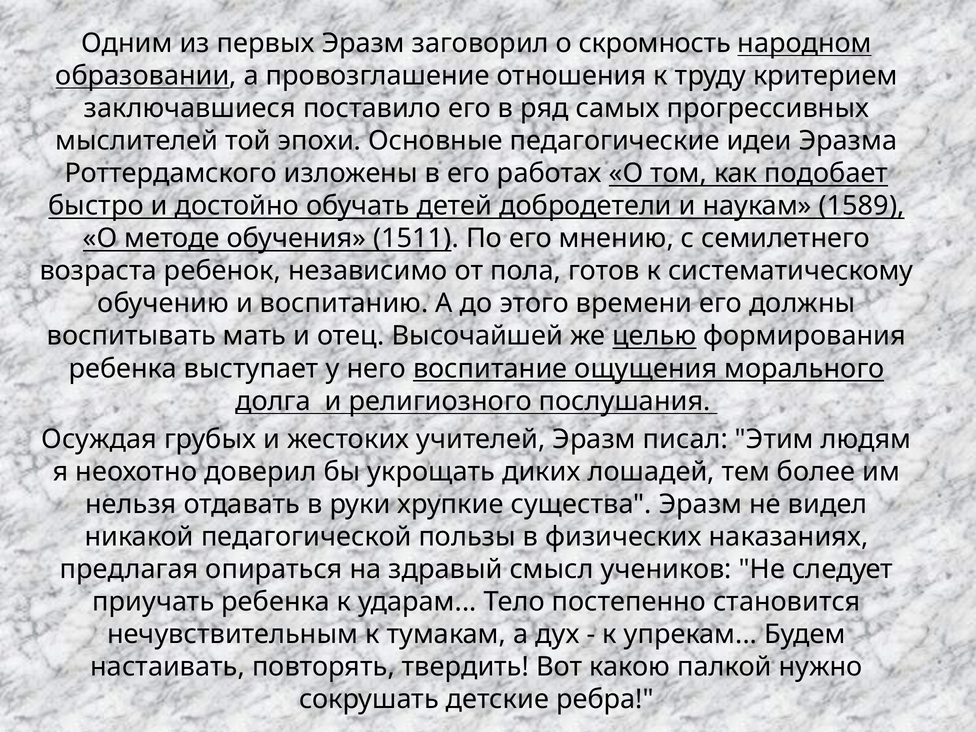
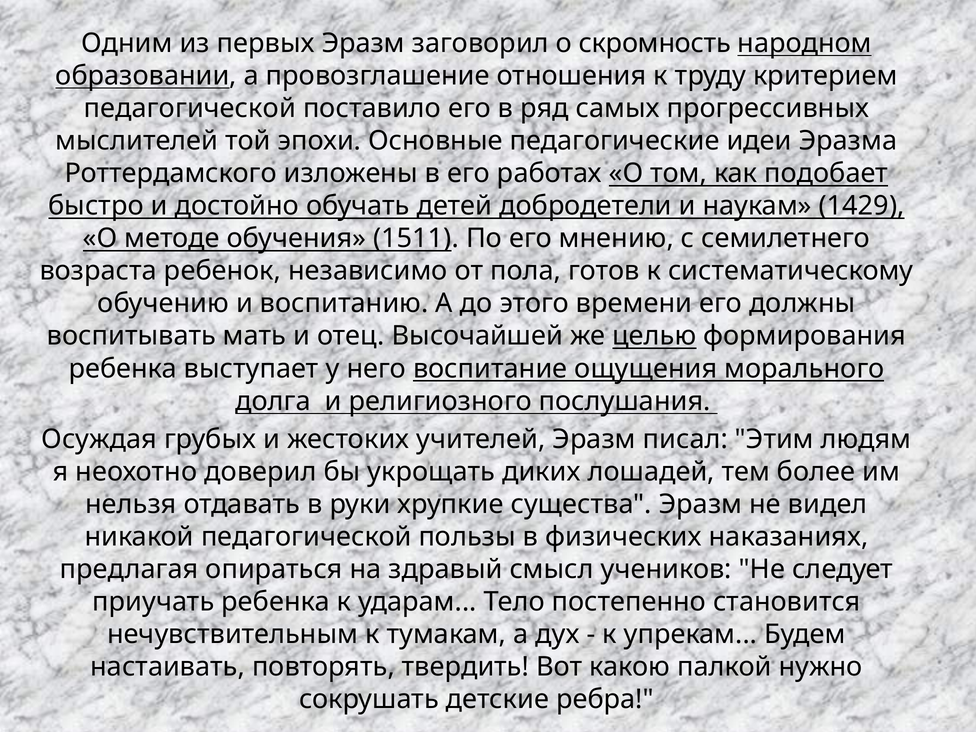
заключавшиеся: заключавшиеся -> педагогической (190, 108)
1589: 1589 -> 1429 (862, 206)
